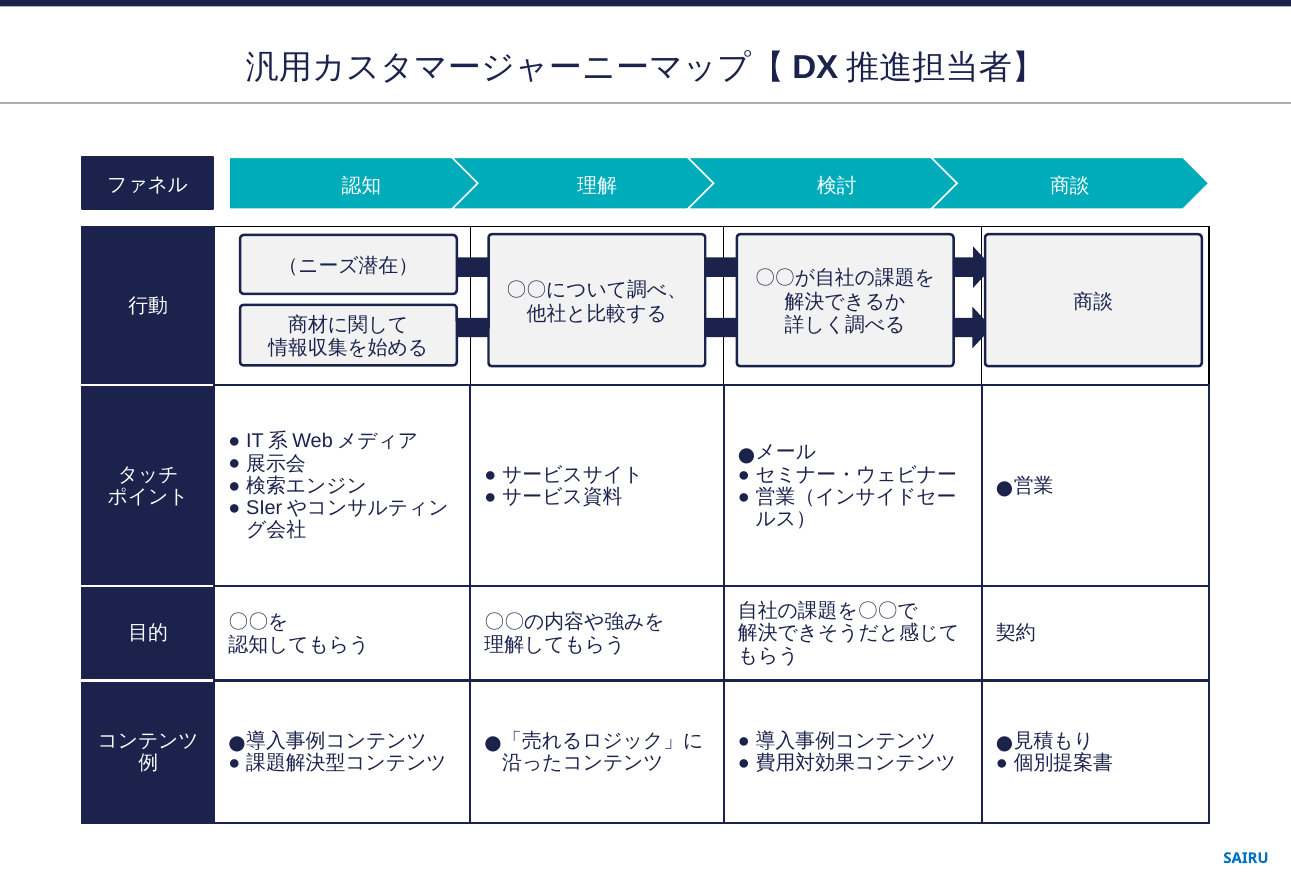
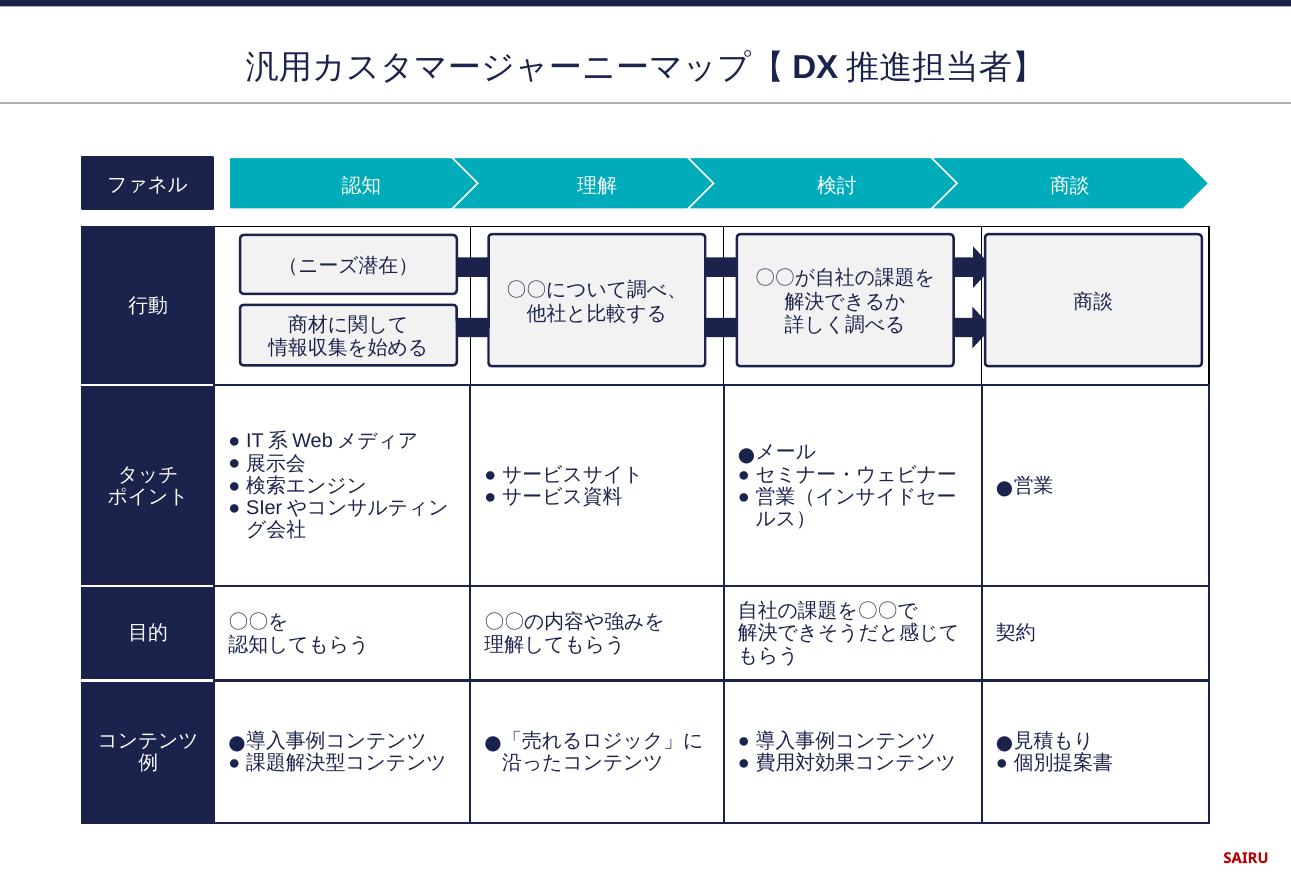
SAIRU colour: blue -> red (1246, 858)
